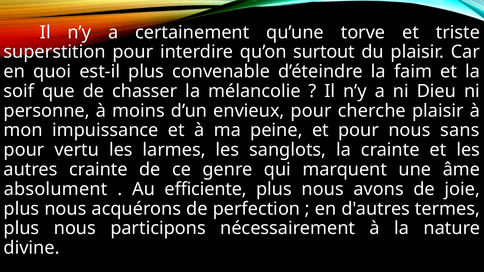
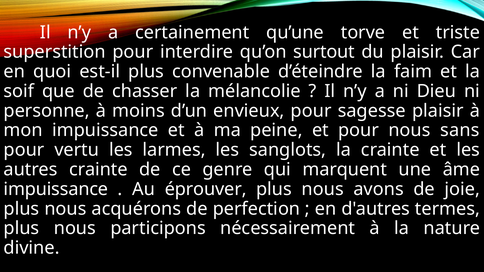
cherche: cherche -> sagesse (372, 111)
absolument: absolument -> impuissance (56, 189)
efficiente: efficiente -> éprouver (206, 189)
